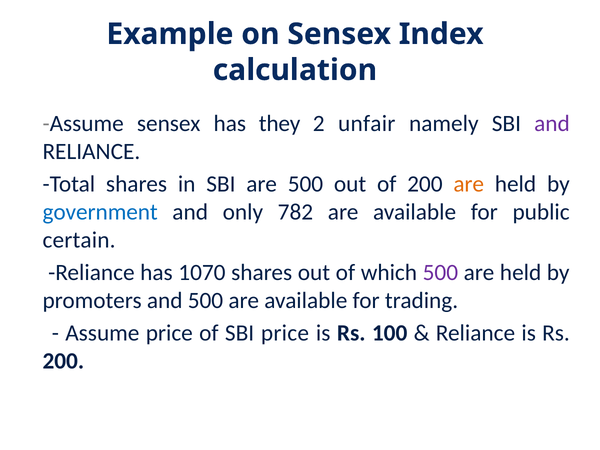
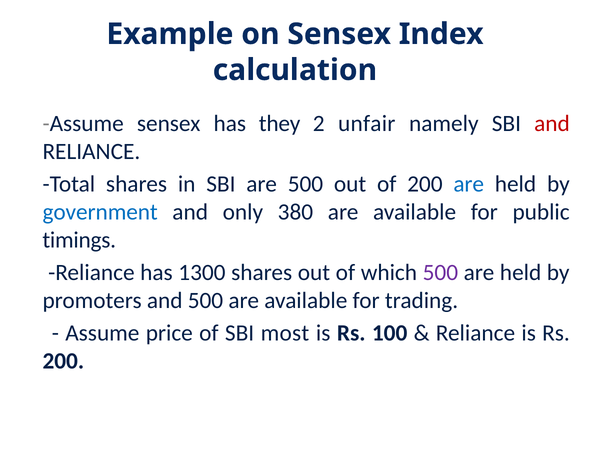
and colour: purple -> red (552, 124)
are colour: orange -> blue (469, 184)
782: 782 -> 380 (295, 212)
certain: certain -> timings (79, 240)
1070: 1070 -> 1300 (202, 273)
SBI price: price -> most (285, 333)
